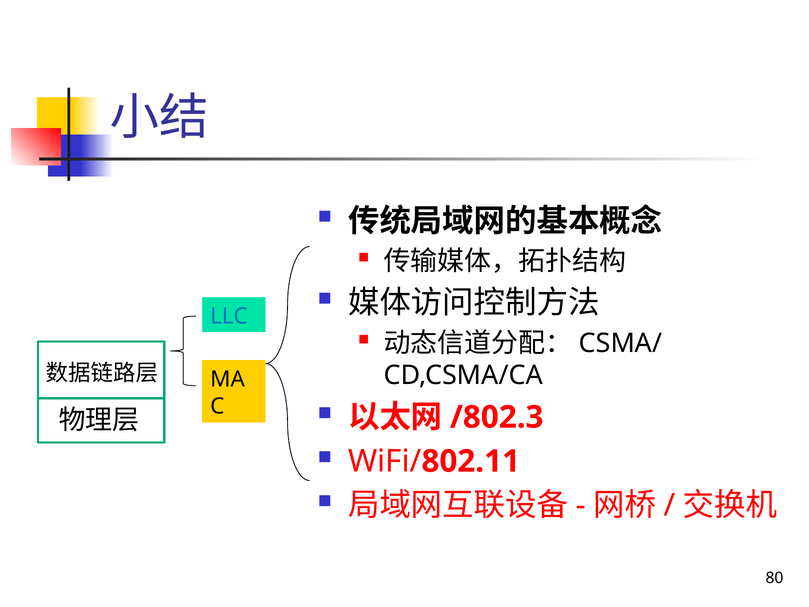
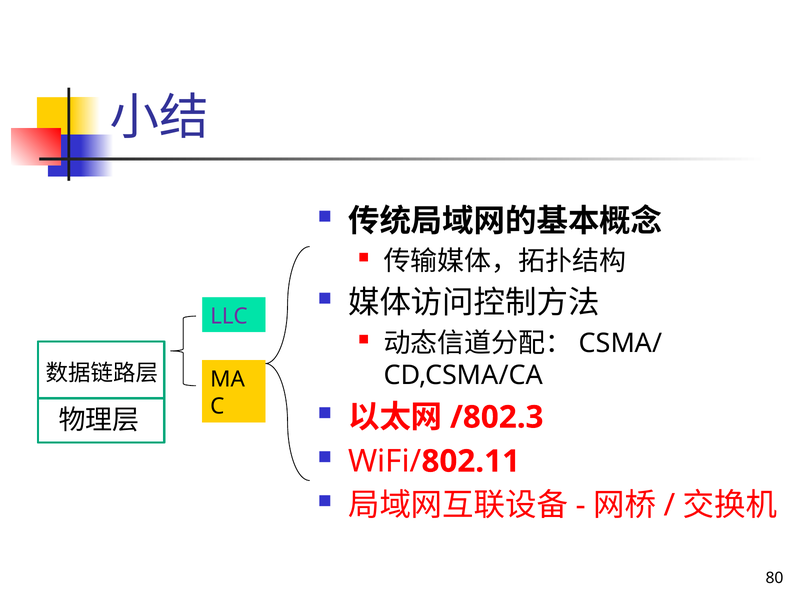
LLC colour: blue -> purple (229, 316)
